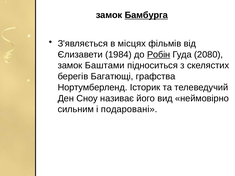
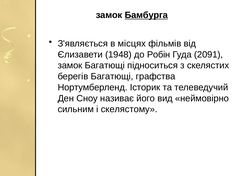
1984: 1984 -> 1948 (118, 55)
Робін underline: present -> none (159, 55)
2080: 2080 -> 2091 (209, 55)
замок Баштами: Баштами -> Багатющі (105, 66)
подаровані: подаровані -> скелястому (129, 109)
